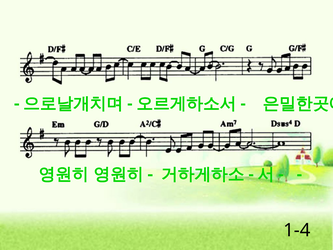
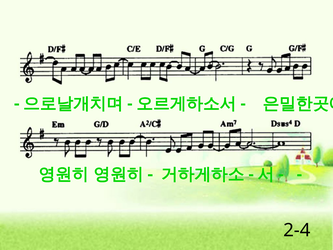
1-4: 1-4 -> 2-4 (297, 230)
